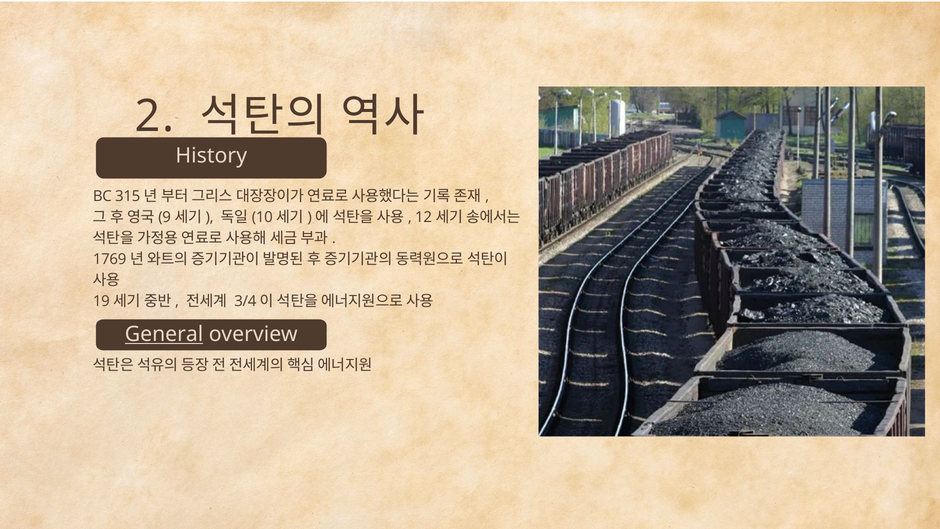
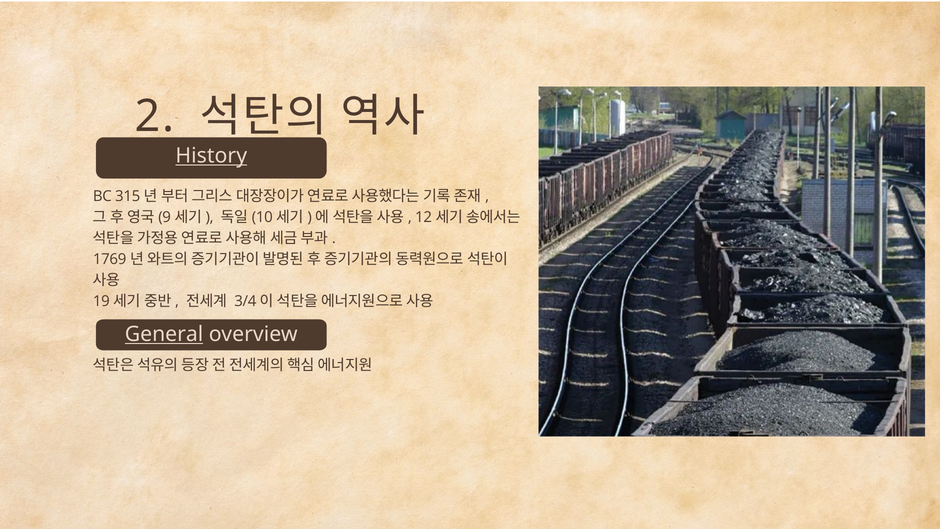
History underline: none -> present (211, 156)
